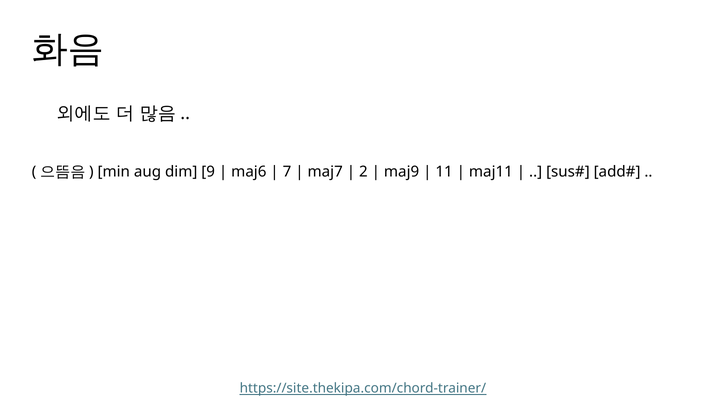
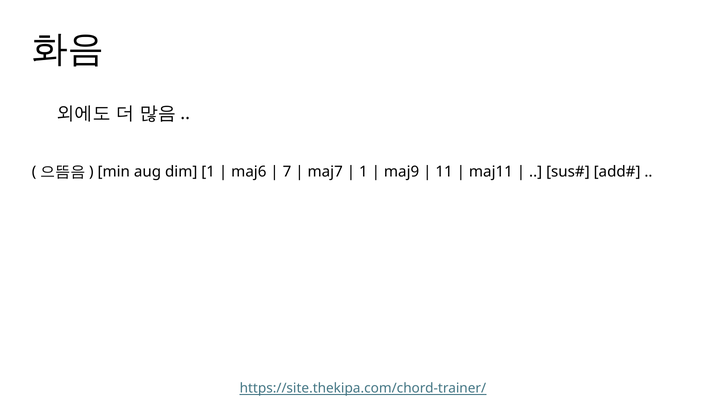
dim 9: 9 -> 1 (208, 172)
2: 2 -> 1 (363, 172)
